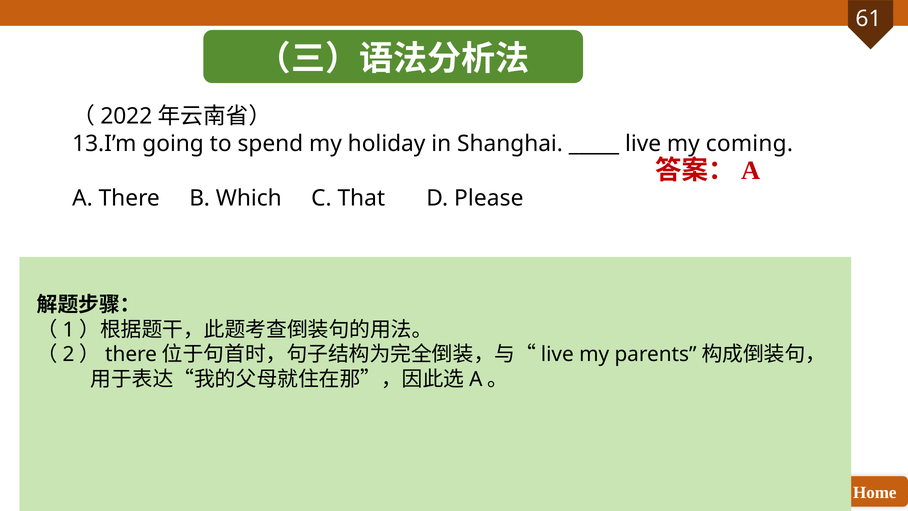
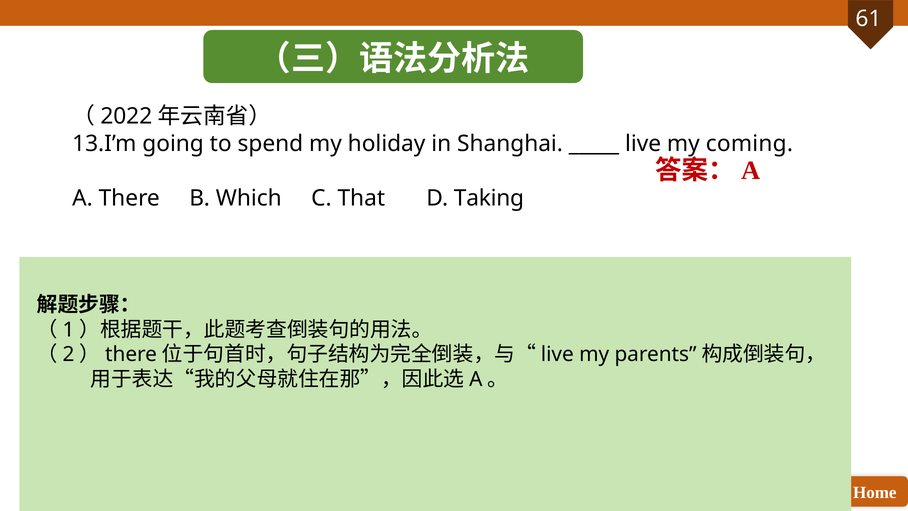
Please: Please -> Taking (489, 198)
